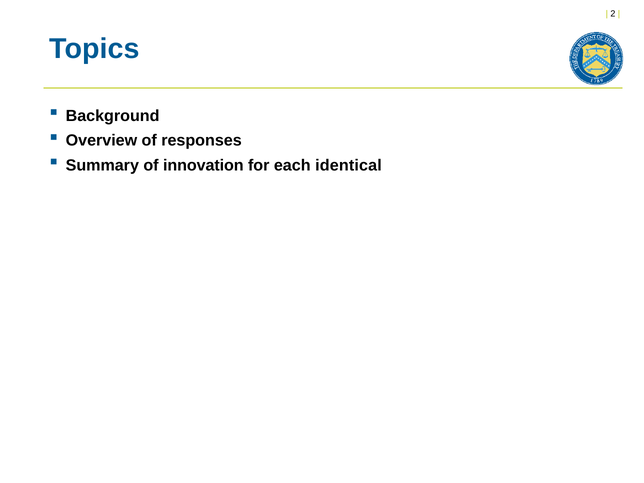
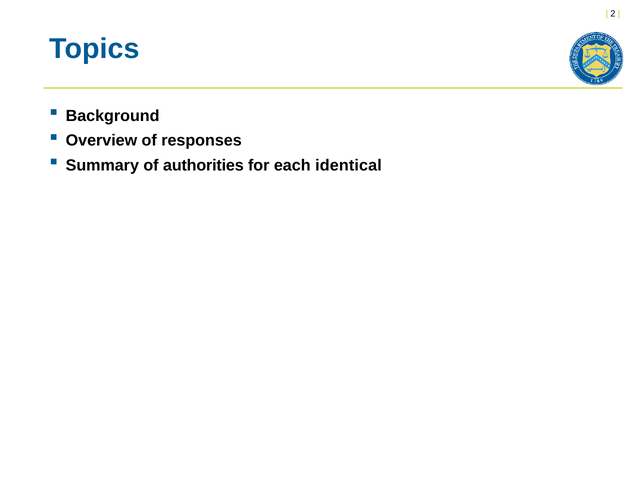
innovation: innovation -> authorities (203, 165)
